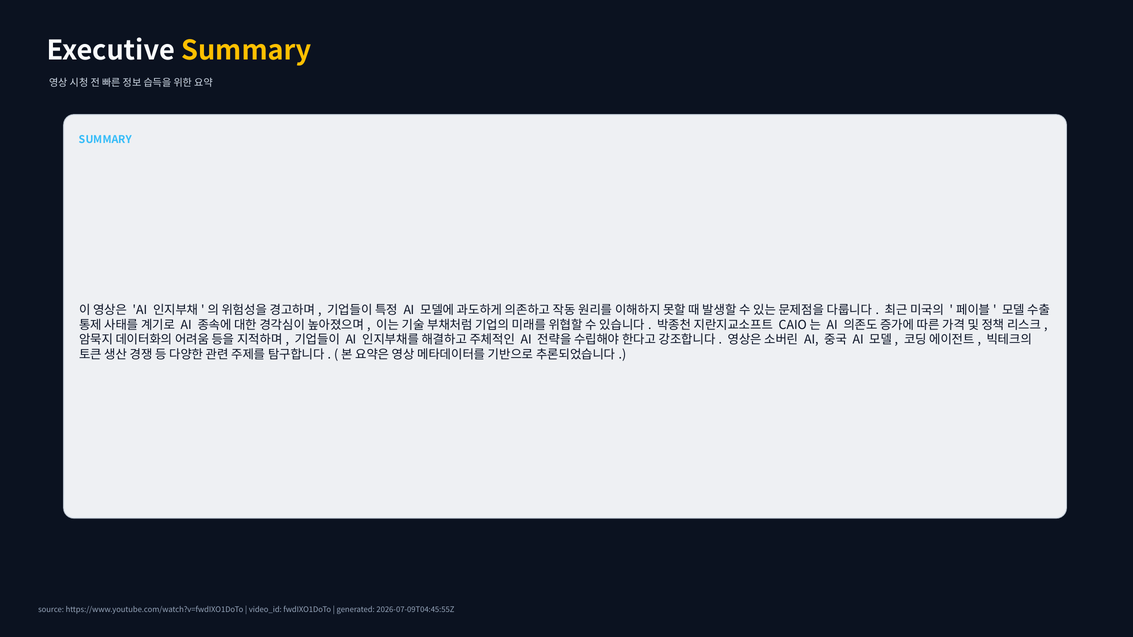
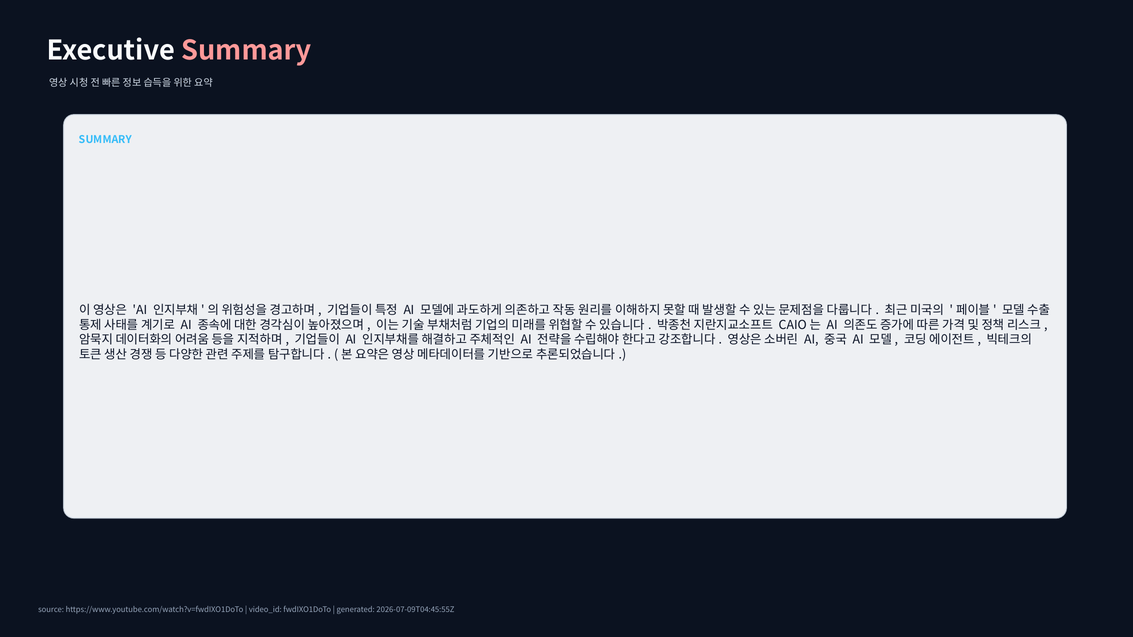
Summary colour: yellow -> pink (246, 51)
